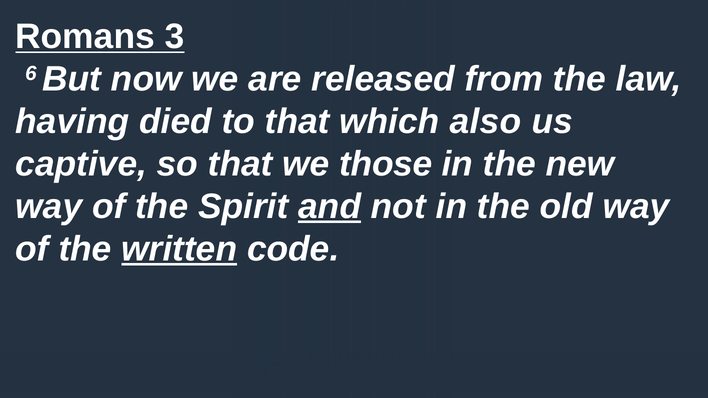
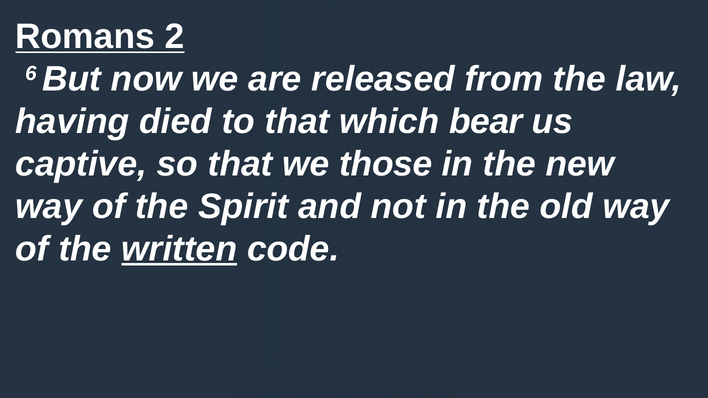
3: 3 -> 2 (175, 37)
also: also -> bear (486, 122)
and underline: present -> none (330, 207)
